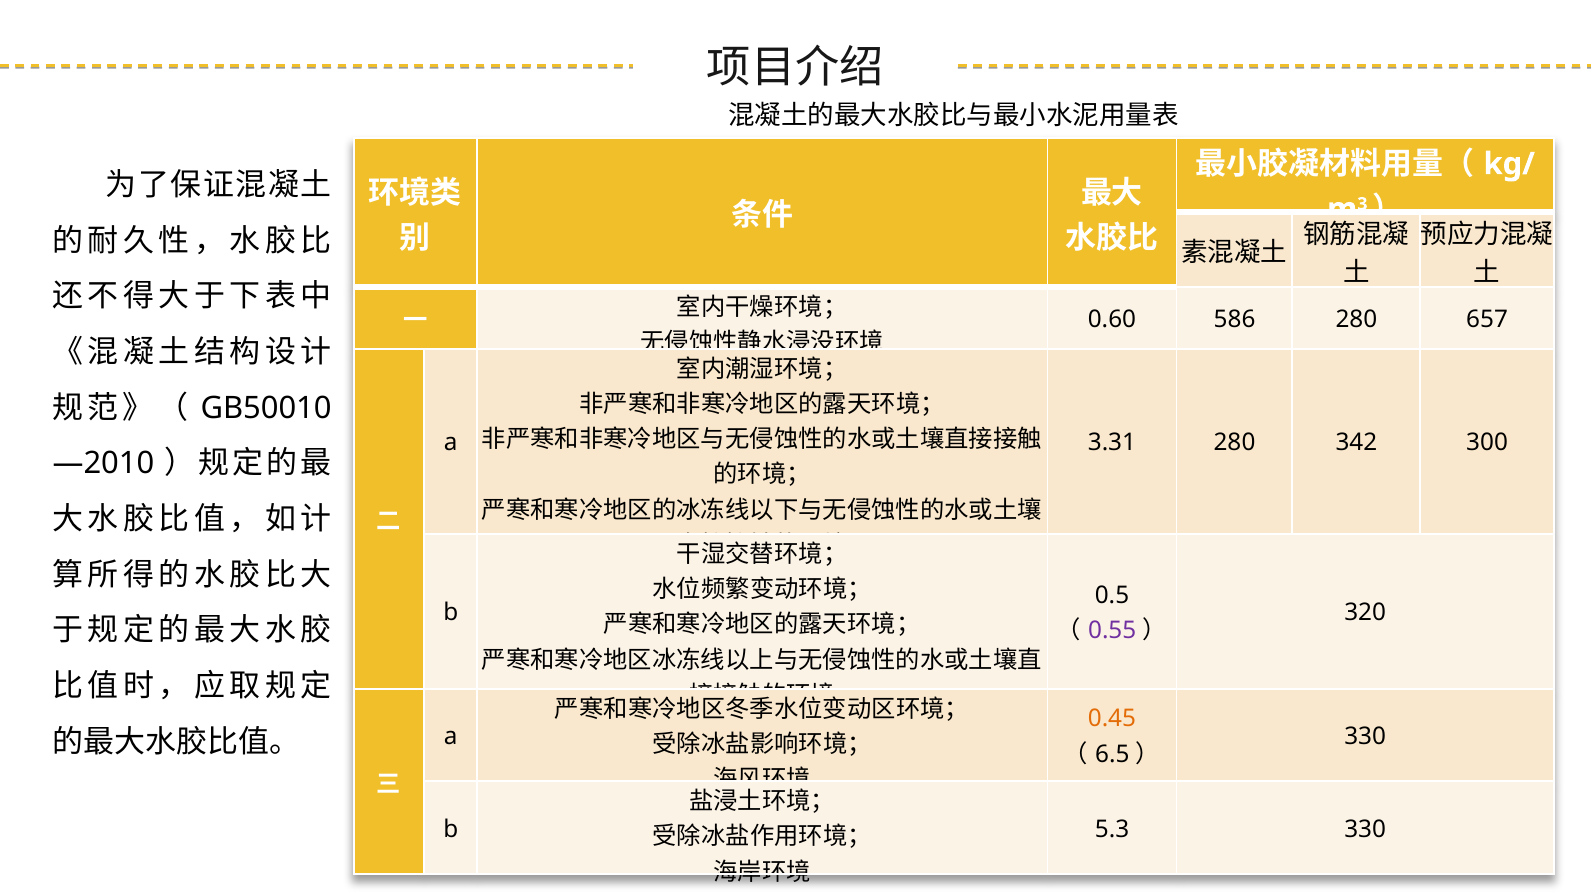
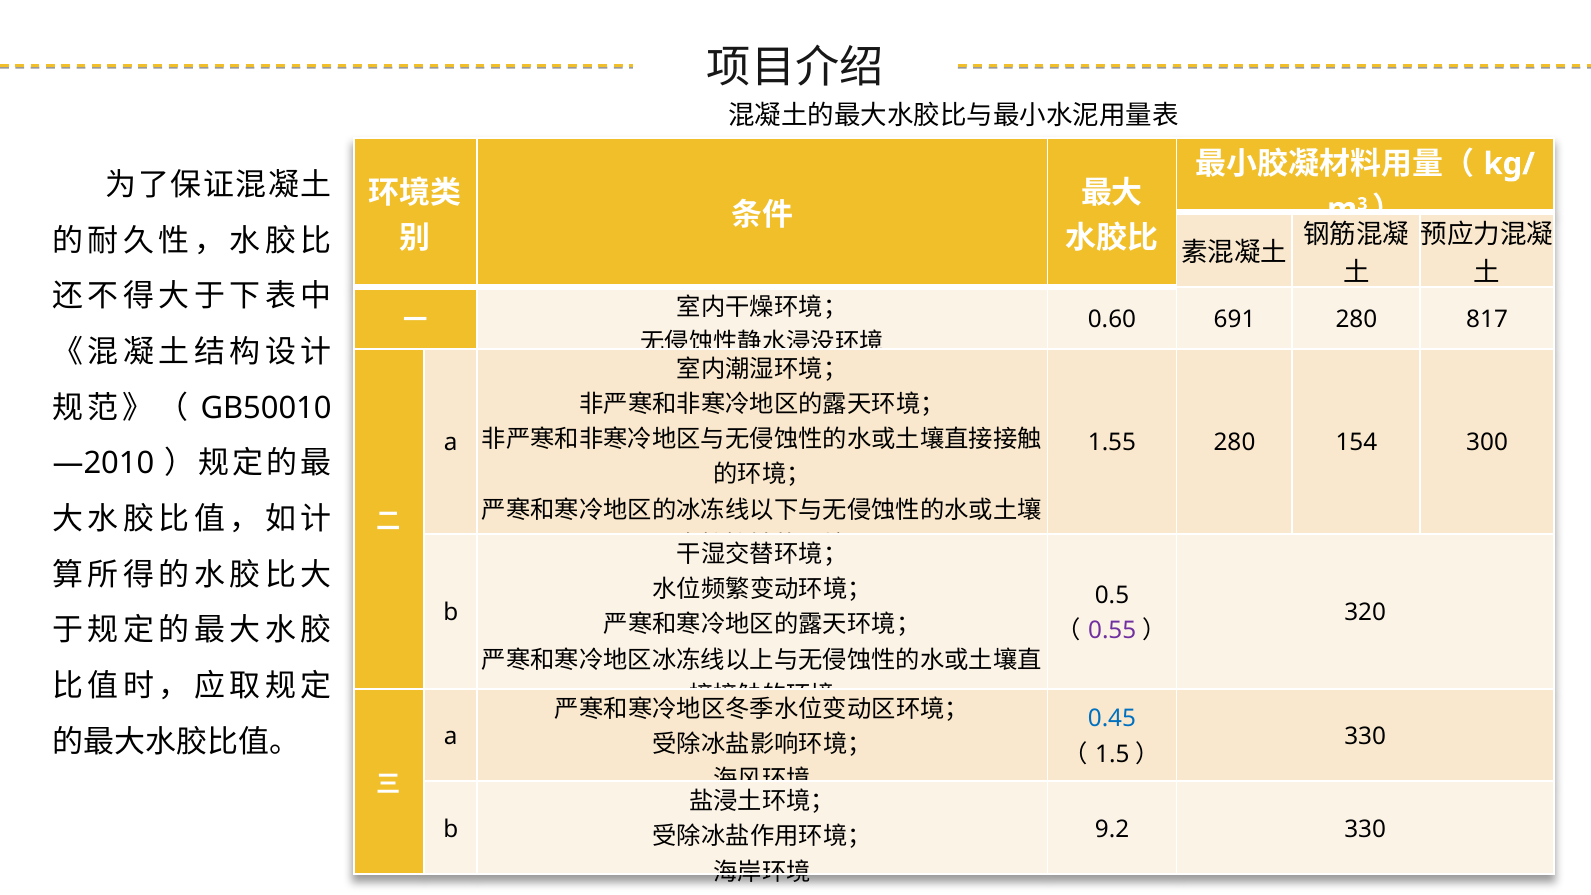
586: 586 -> 691 (1235, 319)
657: 657 -> 817 (1487, 319)
3.31: 3.31 -> 1.55 (1112, 443)
342: 342 -> 154 (1356, 443)
0.45 colour: orange -> blue (1112, 719)
6.5: 6.5 -> 1.5 (1112, 754)
5.3: 5.3 -> 9.2 (1112, 829)
